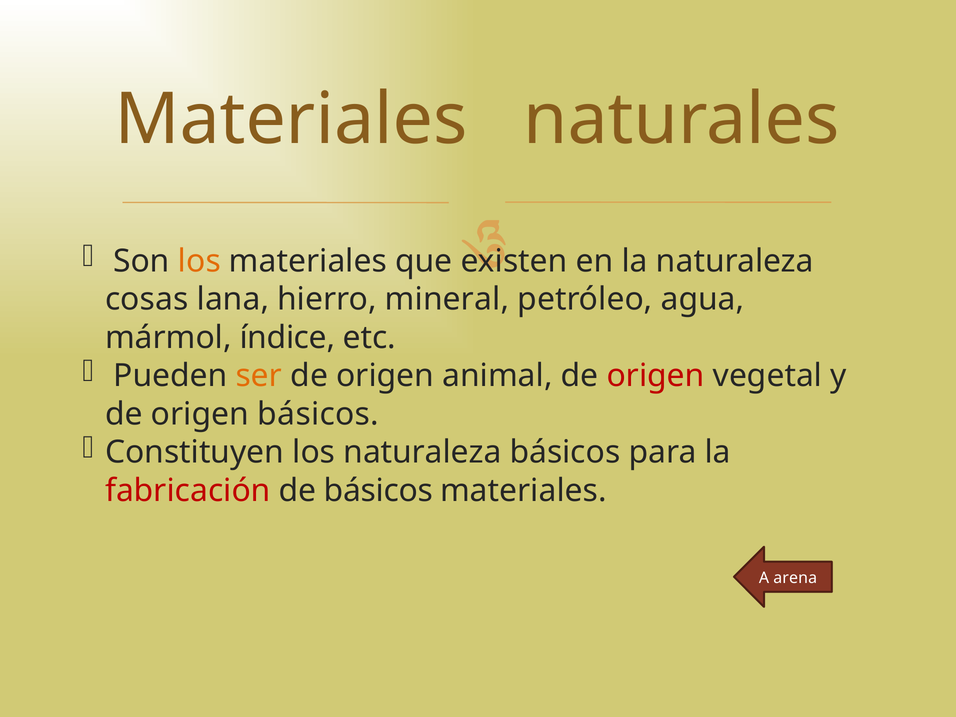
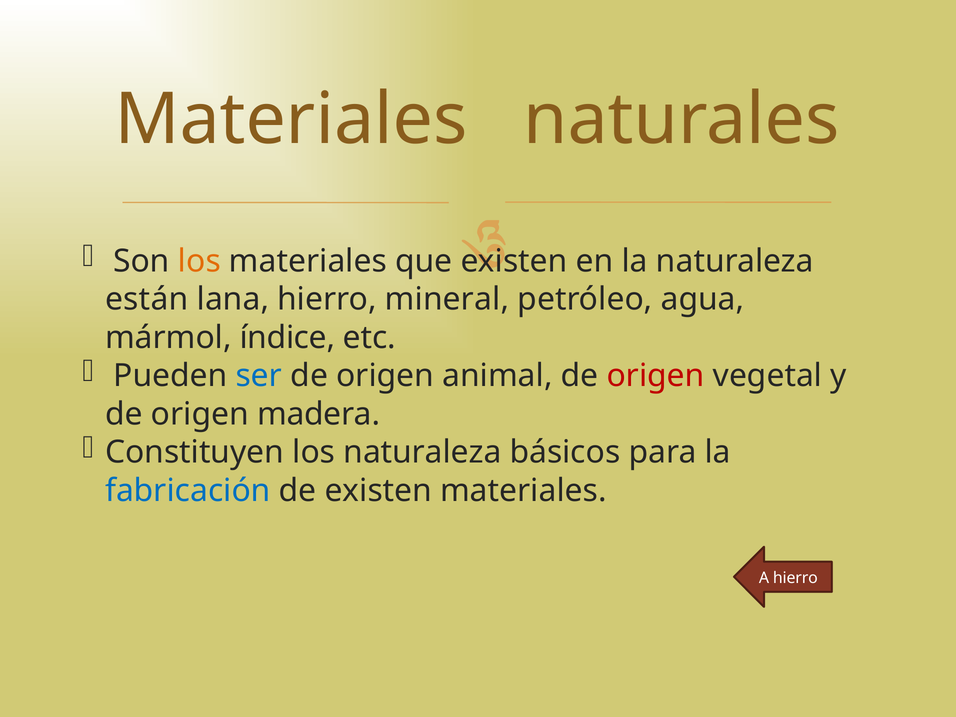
cosas: cosas -> están (147, 299)
ser colour: orange -> blue (259, 376)
origen básicos: básicos -> madera (319, 414)
fabricación colour: red -> blue (188, 491)
de básicos: básicos -> existen (378, 491)
A arena: arena -> hierro (795, 578)
